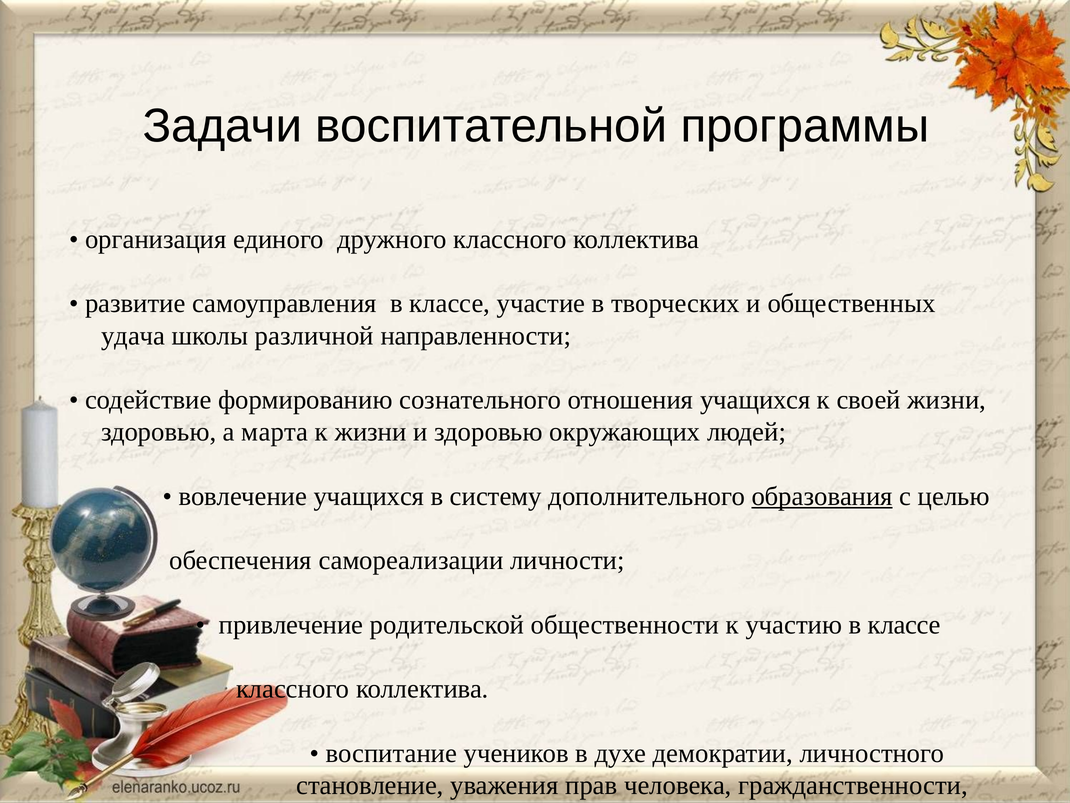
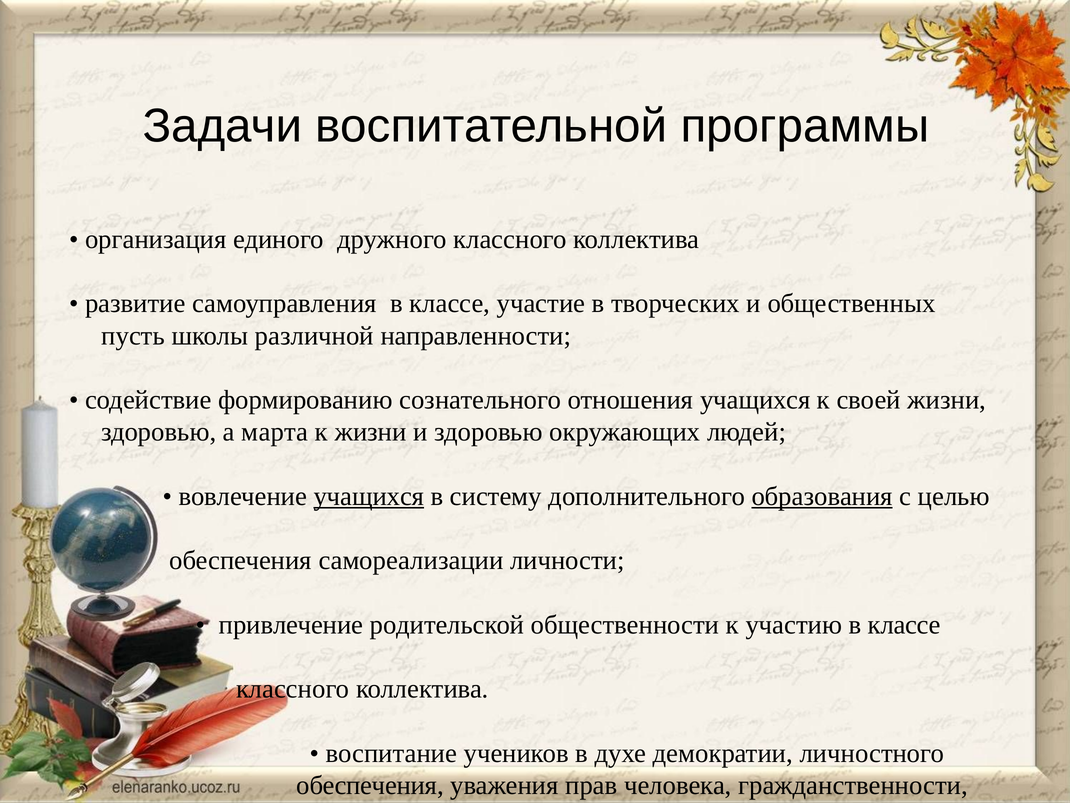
удача: удача -> пусть (133, 335)
учащихся underline: none -> present (369, 496)
становление: становление -> обеспечения (370, 785)
